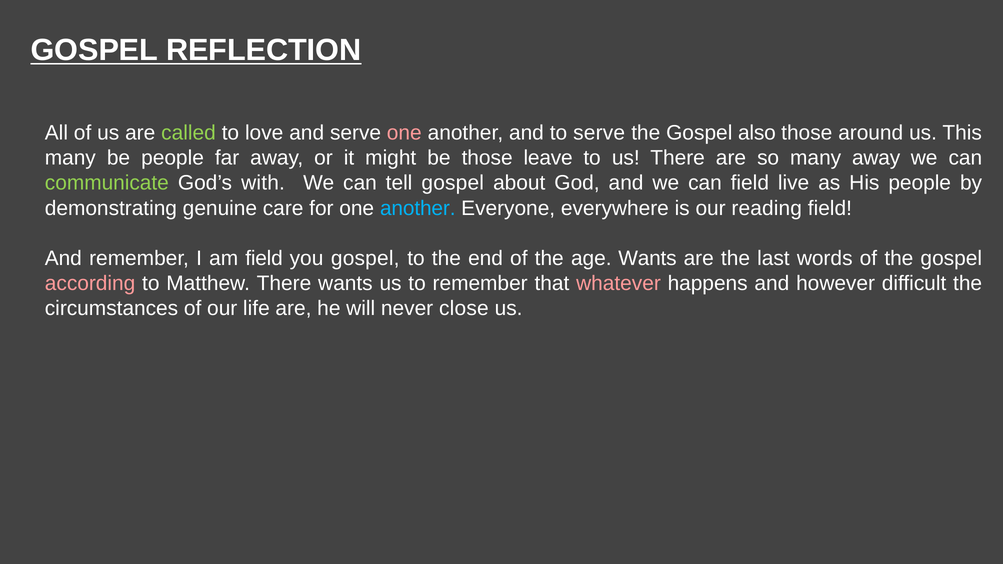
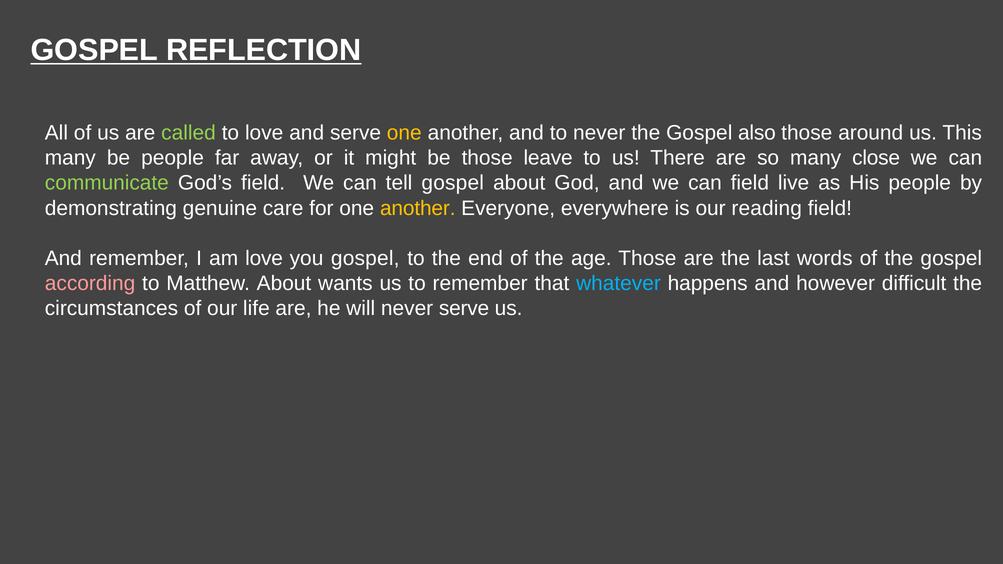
one colour: pink -> yellow (404, 133)
to serve: serve -> never (599, 133)
many away: away -> close (876, 158)
God’s with: with -> field (263, 183)
another colour: light blue -> yellow (418, 208)
am field: field -> love (264, 258)
age Wants: Wants -> Those (647, 258)
Matthew There: There -> About (284, 283)
whatever colour: pink -> light blue (618, 283)
never close: close -> serve (464, 308)
